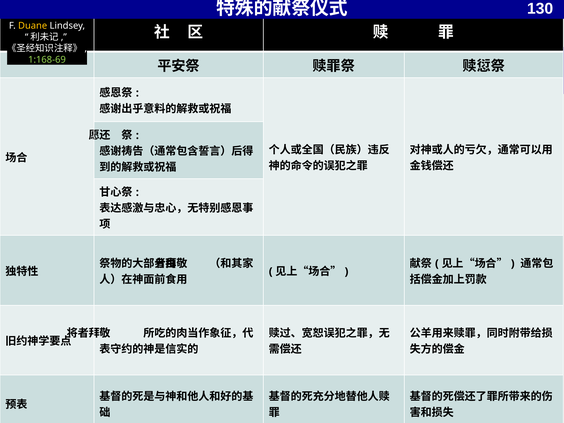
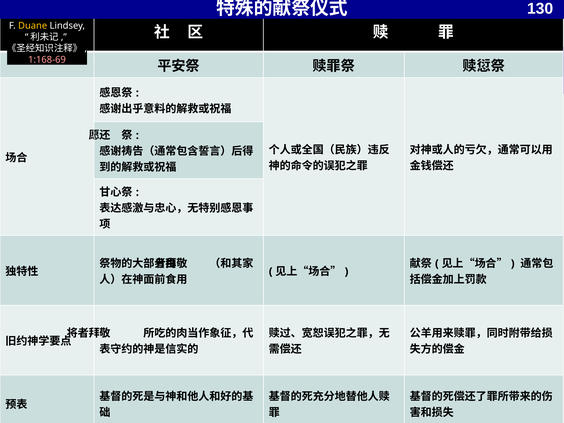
1:168-69 colour: light green -> pink (47, 60)
